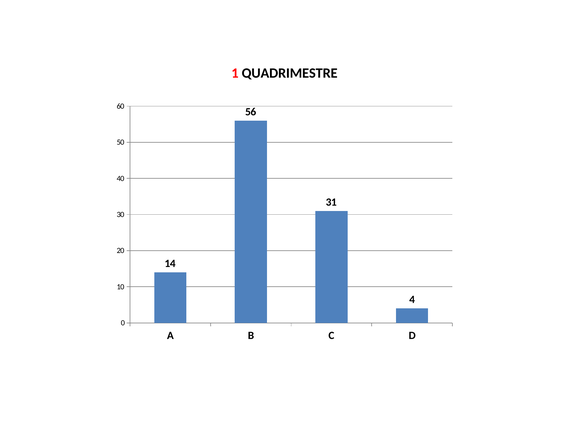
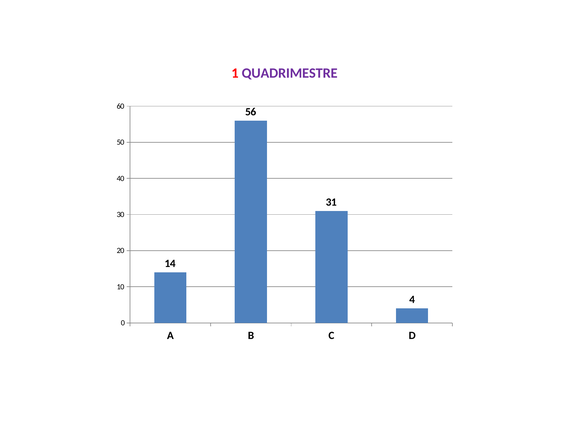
QUADRIMESTRE colour: black -> purple (290, 73)
